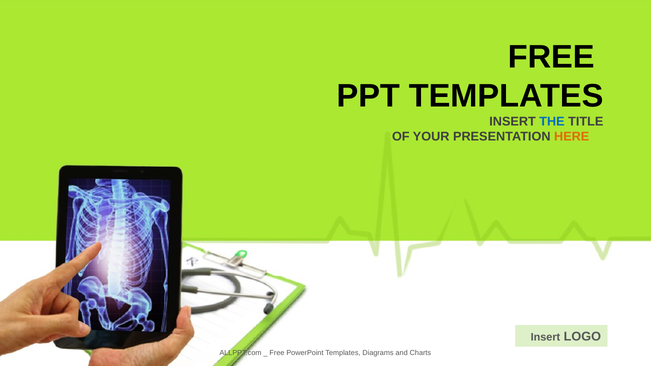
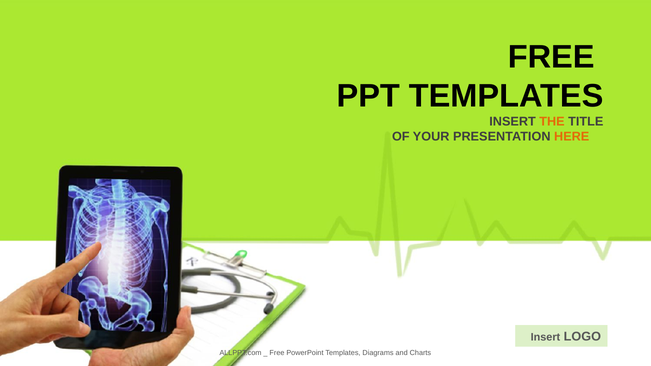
THE colour: blue -> orange (552, 122)
